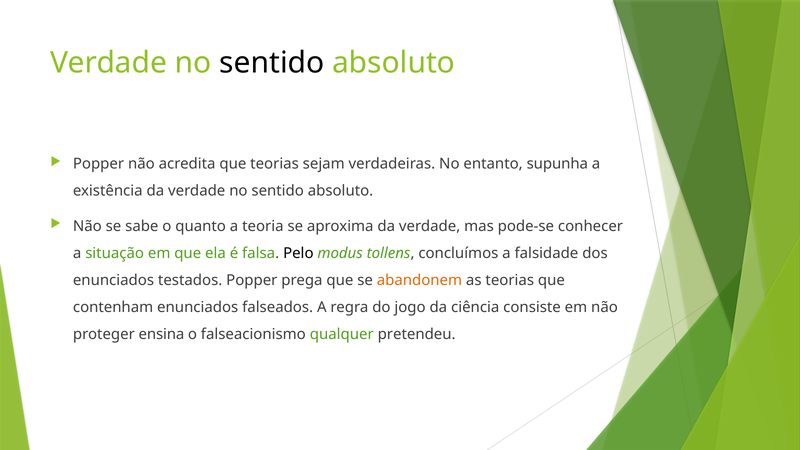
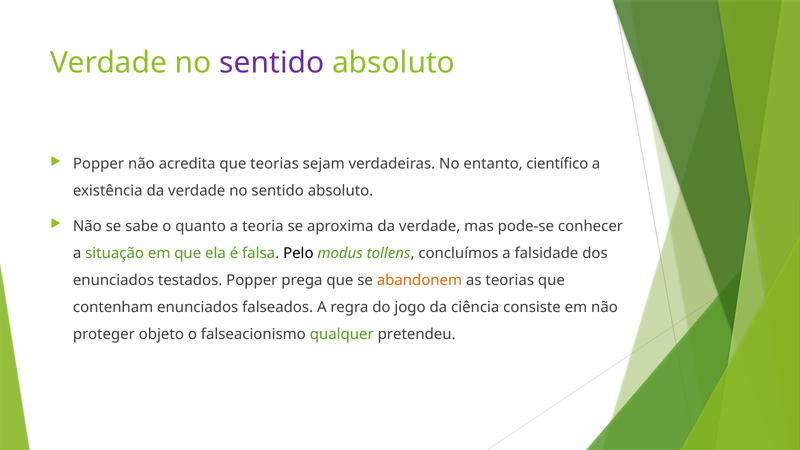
sentido colour: black -> purple (272, 63)
supunha: supunha -> científico (557, 164)
ensina: ensina -> objeto (161, 334)
